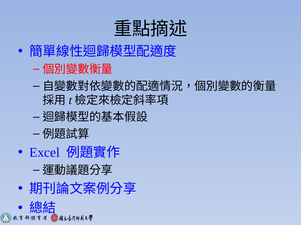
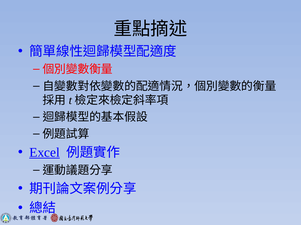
Excel underline: none -> present (45, 153)
